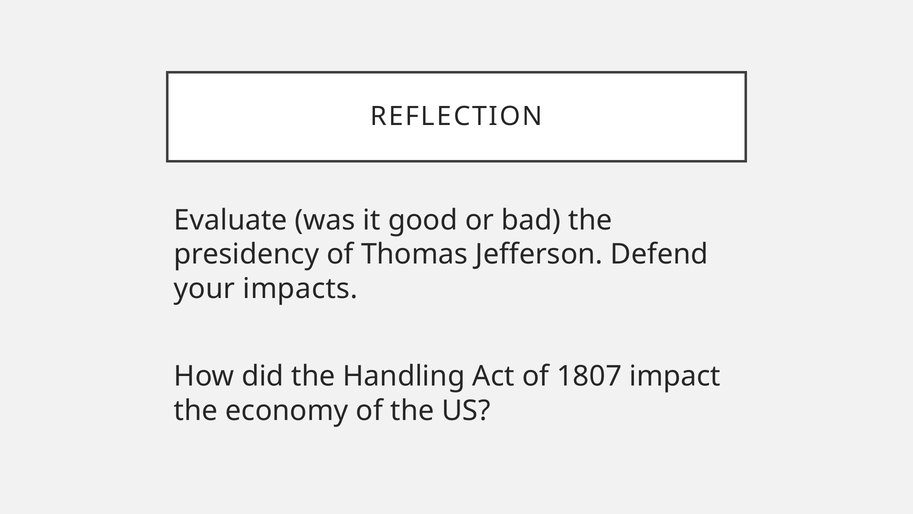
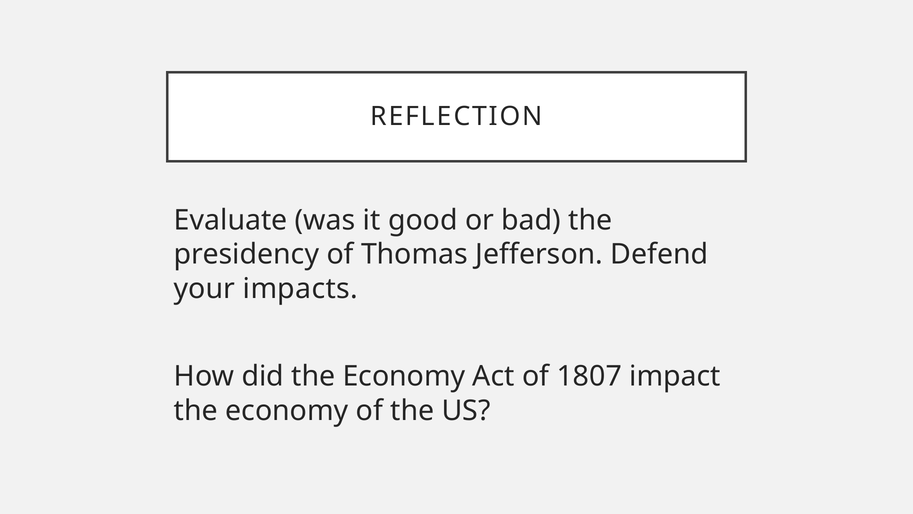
did the Handling: Handling -> Economy (404, 376)
